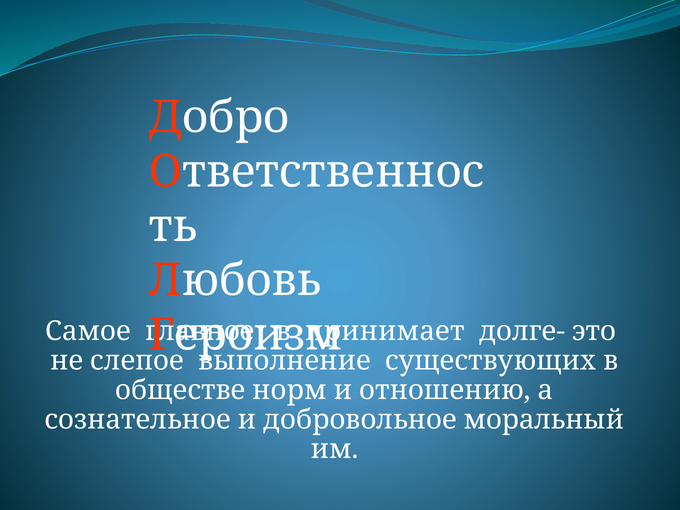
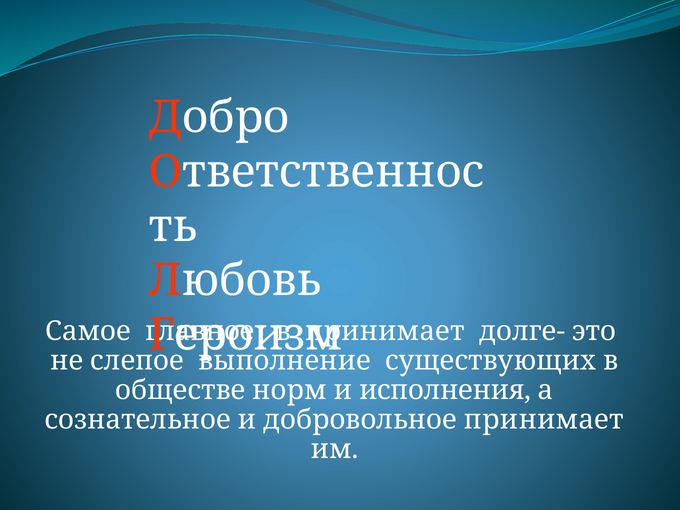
отношению: отношению -> исполнения (445, 390)
добровольное моральный: моральный -> принимает (544, 420)
